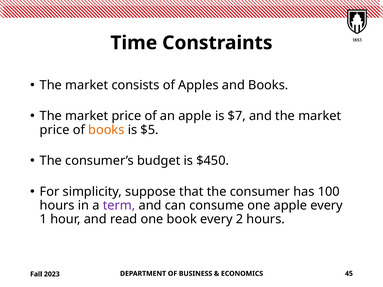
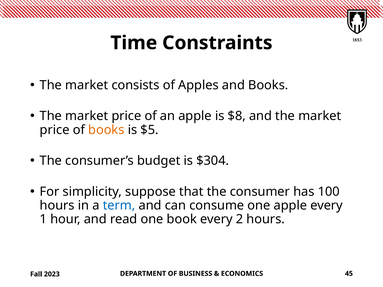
$7: $7 -> $8 (237, 116)
$450: $450 -> $304 (213, 161)
term colour: purple -> blue (119, 206)
